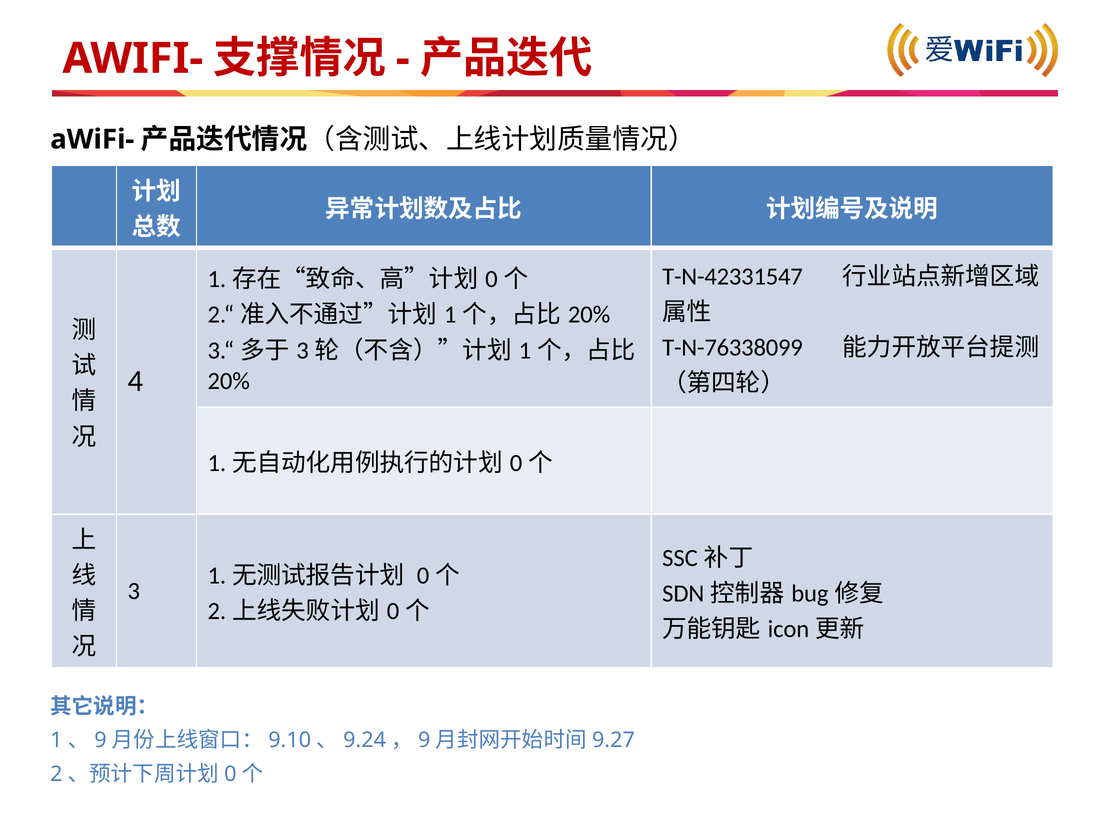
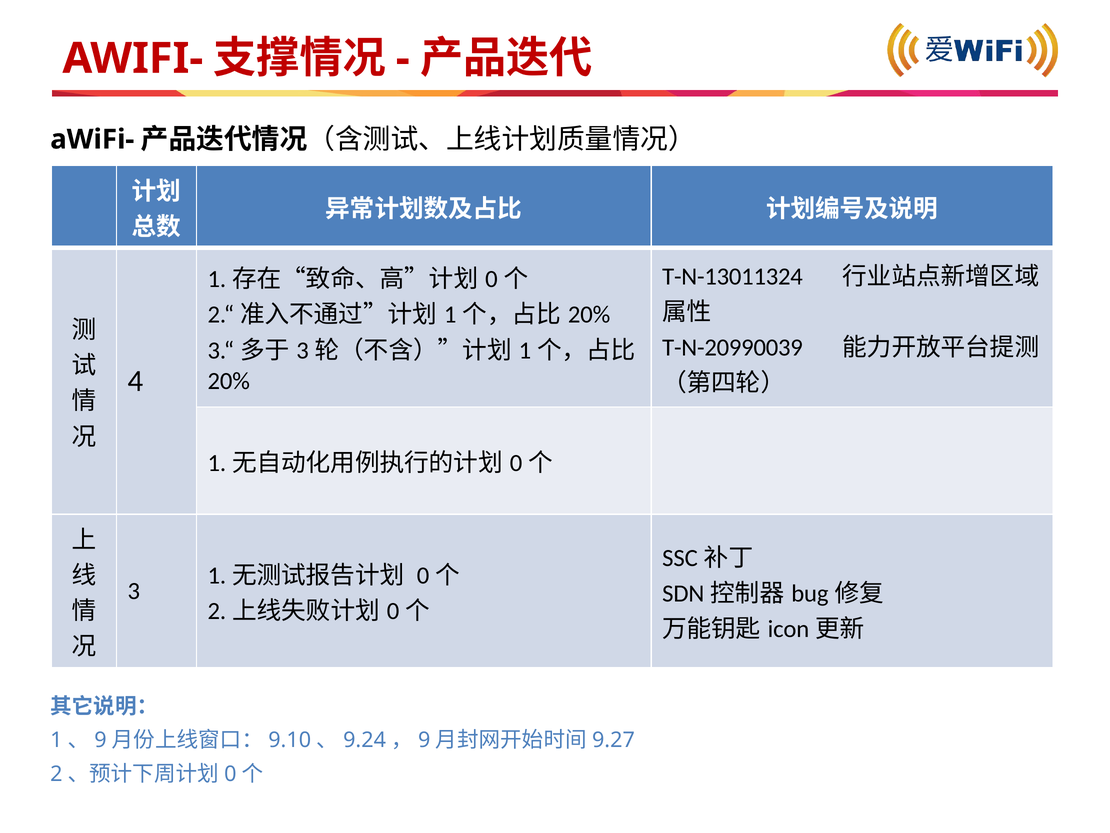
T-N-42331547: T-N-42331547 -> T-N-13011324 (733, 276)
T-N-76338099: T-N-76338099 -> T-N-20990039 (733, 348)
